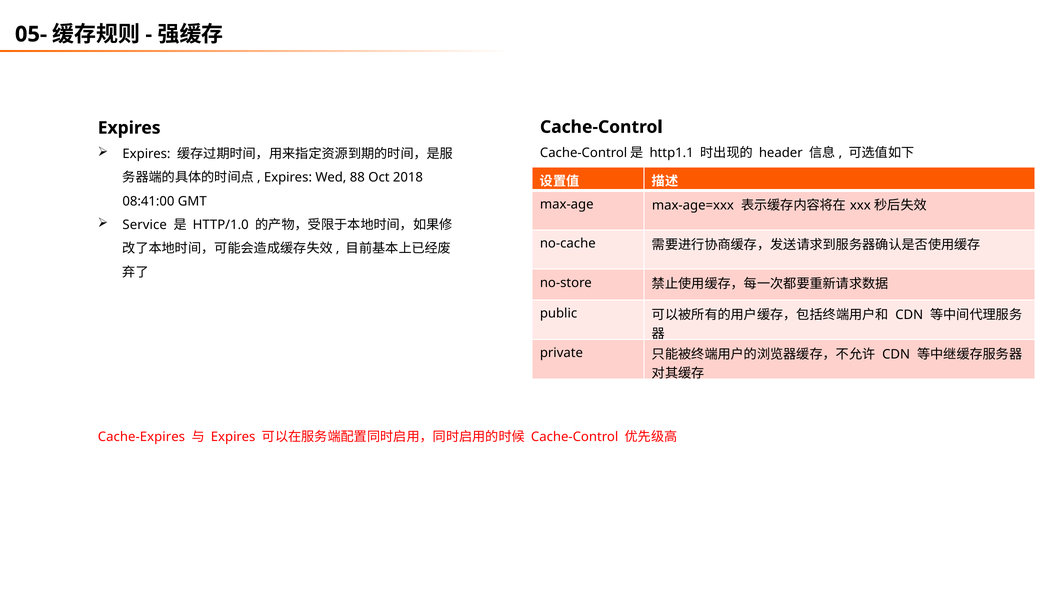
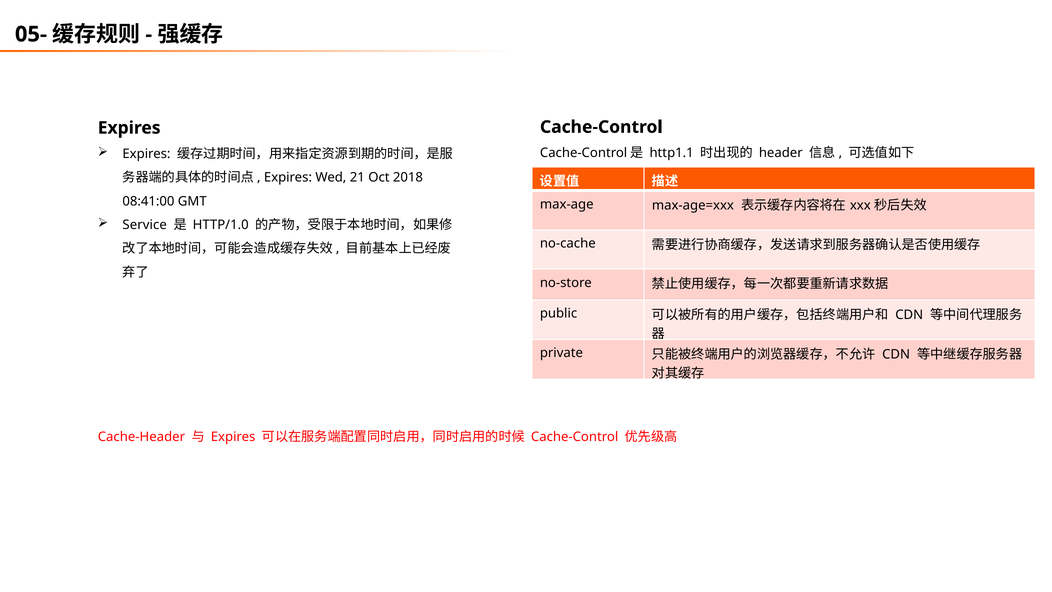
88: 88 -> 21 (357, 177)
Cache-Expires: Cache-Expires -> Cache-Header (141, 437)
